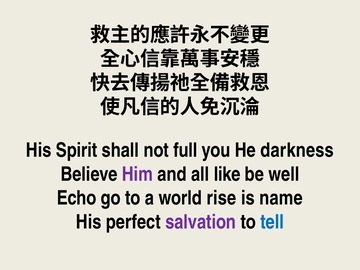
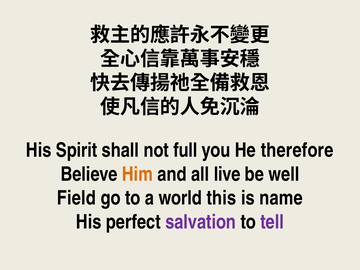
darkness: darkness -> therefore (297, 150)
Him colour: purple -> orange (137, 174)
like: like -> live (227, 174)
Echo: Echo -> Field (76, 198)
rise: rise -> this (221, 198)
tell colour: blue -> purple (272, 222)
